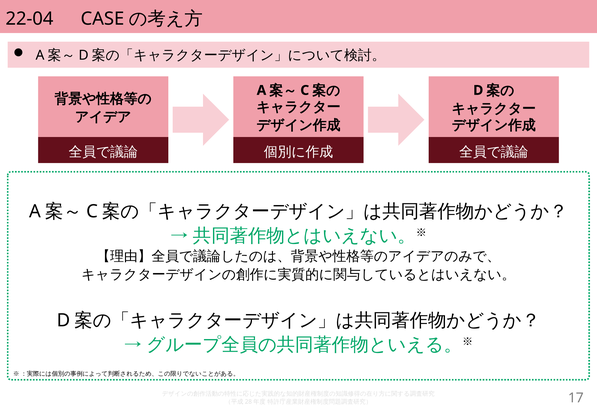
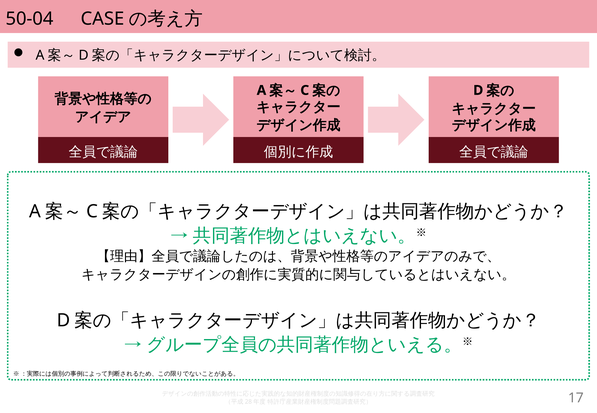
22-04: 22-04 -> 50-04 (29, 19)
